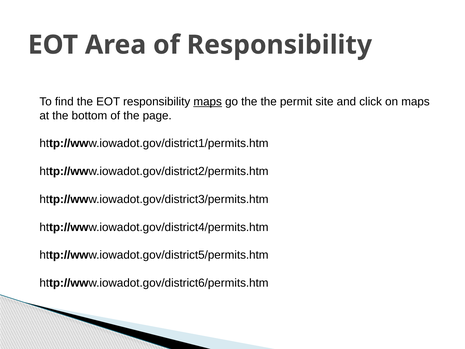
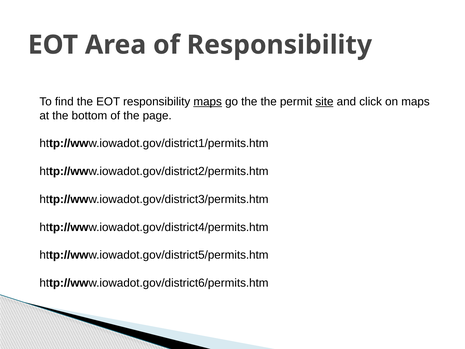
site underline: none -> present (324, 102)
